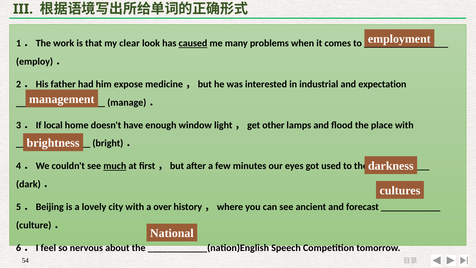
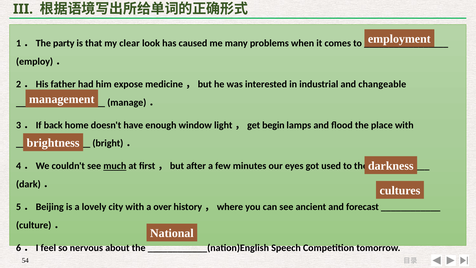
work: work -> party (64, 43)
caused underline: present -> none (193, 43)
expectation: expectation -> changeable (382, 84)
local: local -> back (53, 125)
other: other -> begin (273, 125)
